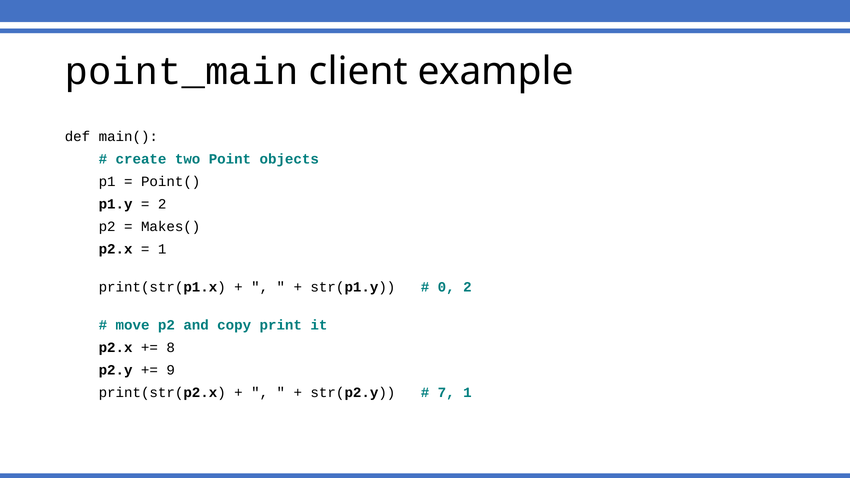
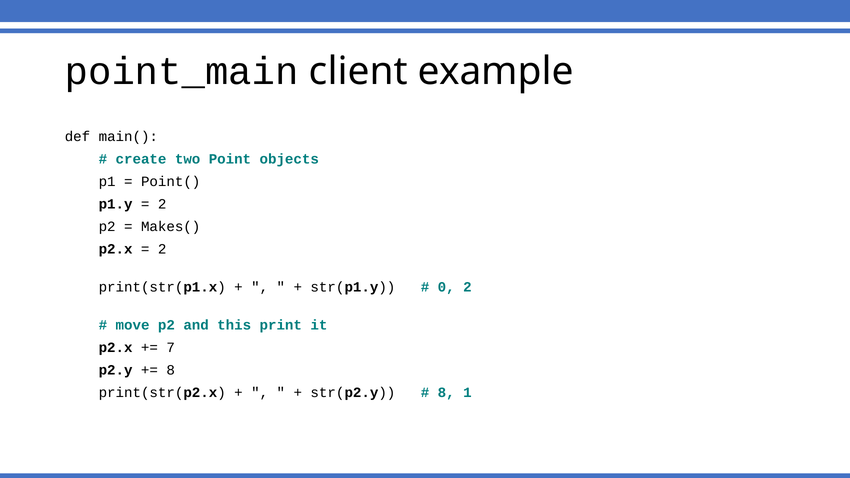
1: 1 -> 2 (162, 249)
copy: copy -> this (234, 325)
8: 8 -> 7 (171, 348)
9: 9 -> 8 (171, 370)
7: 7 -> 8 (446, 393)
